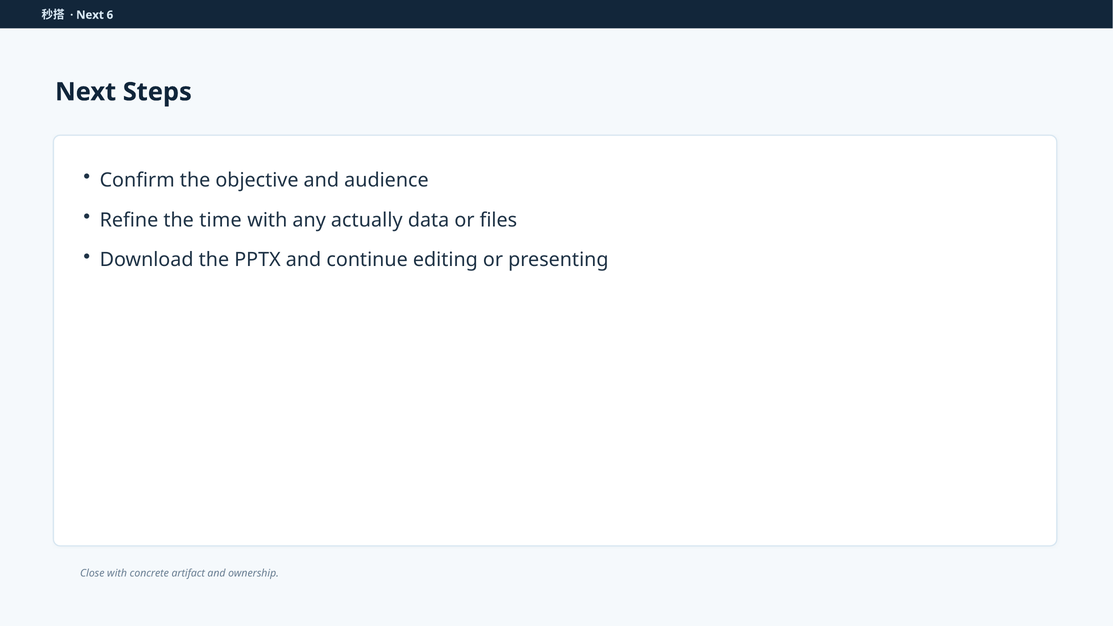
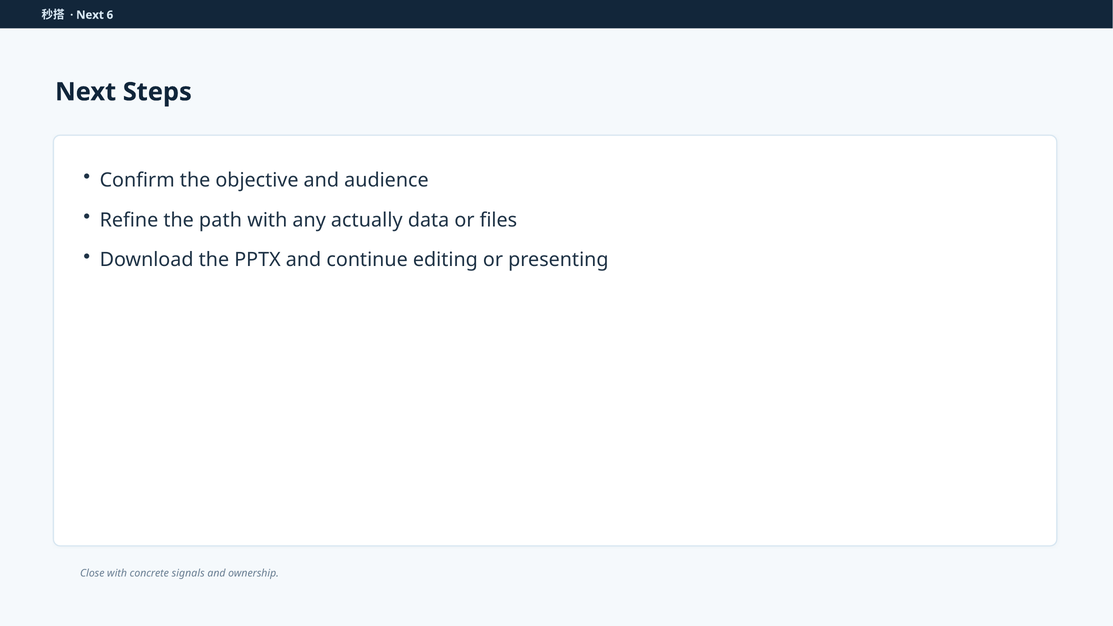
time: time -> path (220, 220)
artifact: artifact -> signals (188, 573)
